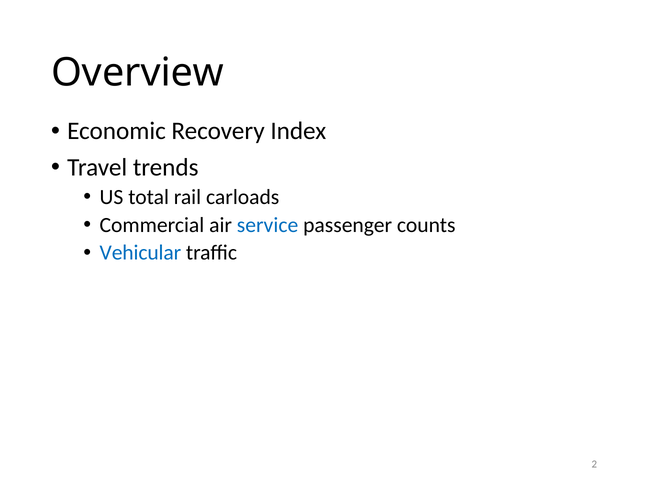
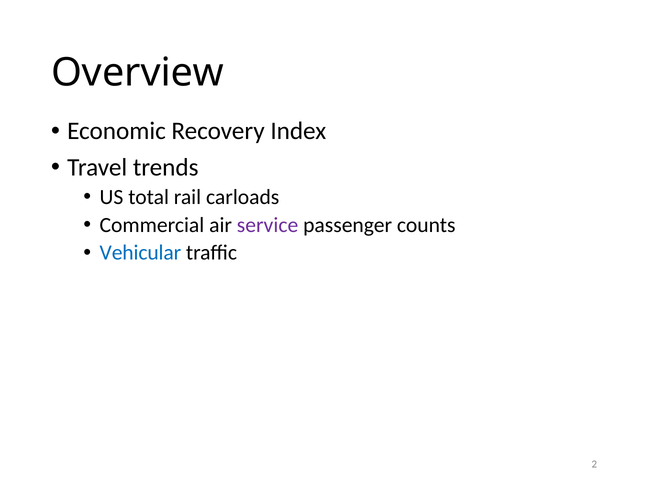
service colour: blue -> purple (268, 225)
